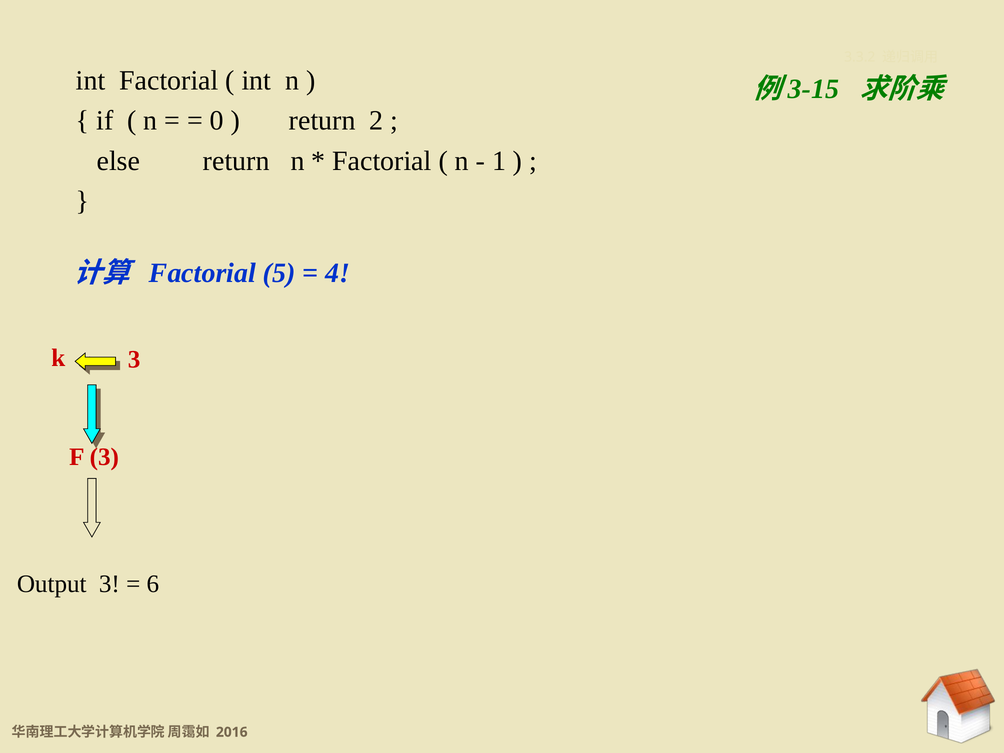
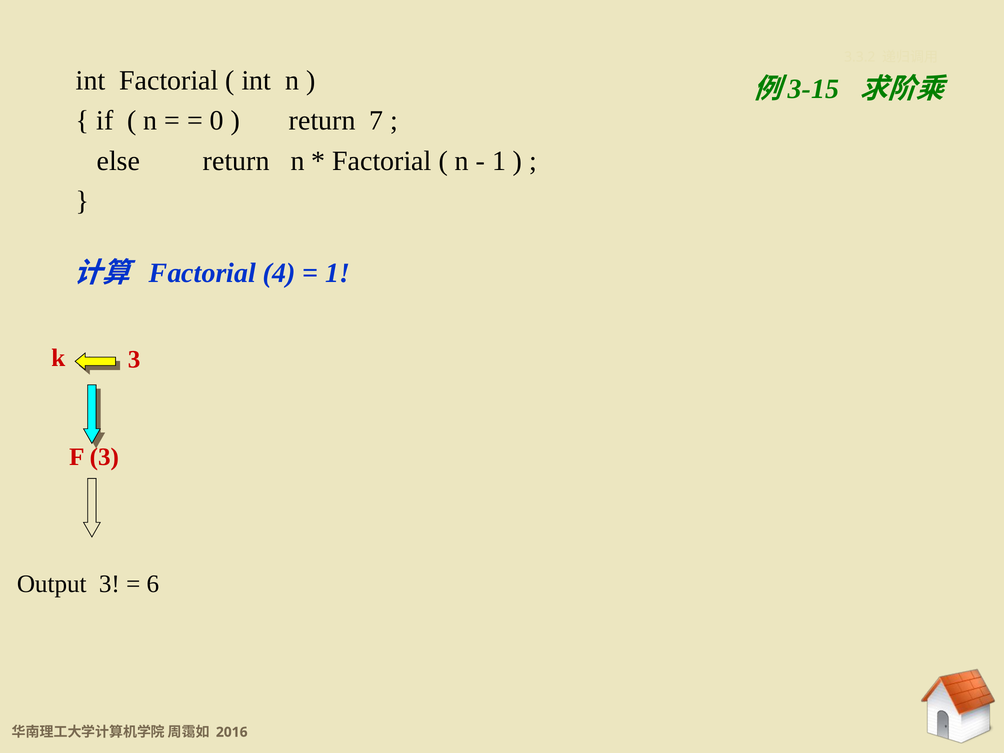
2: 2 -> 7 (376, 121)
5: 5 -> 4 (279, 273)
4: 4 -> 1 (338, 273)
